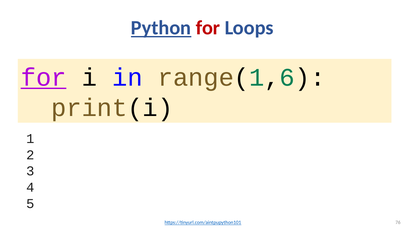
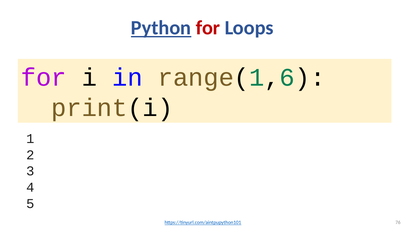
for underline: present -> none (44, 78)
